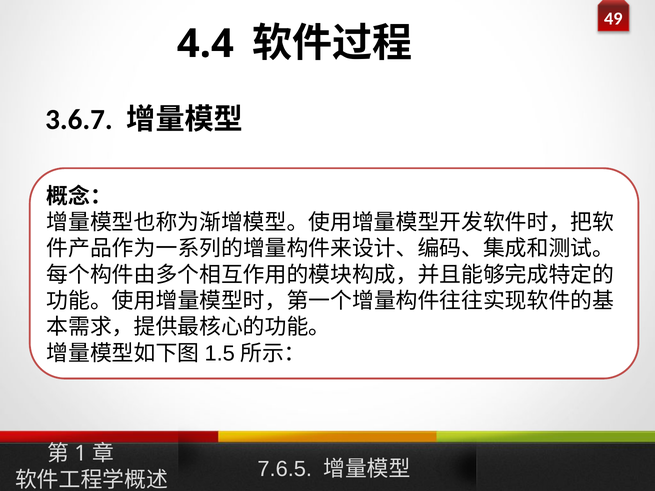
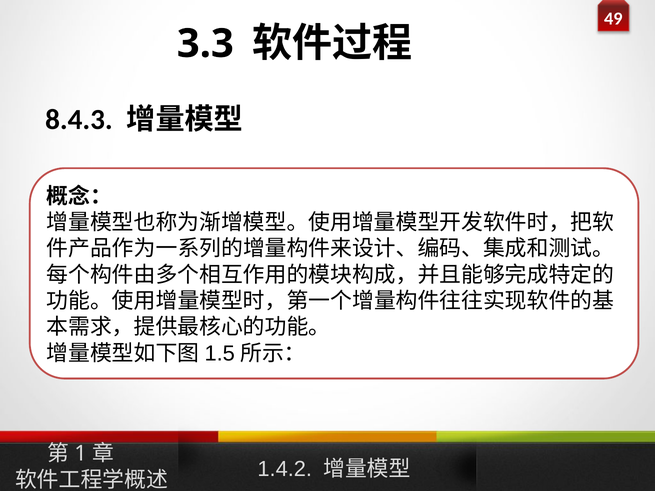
4.4: 4.4 -> 3.3 (205, 44)
3.6.7: 3.6.7 -> 8.4.3 (79, 120)
7.6.5: 7.6.5 -> 1.4.2 (285, 469)
